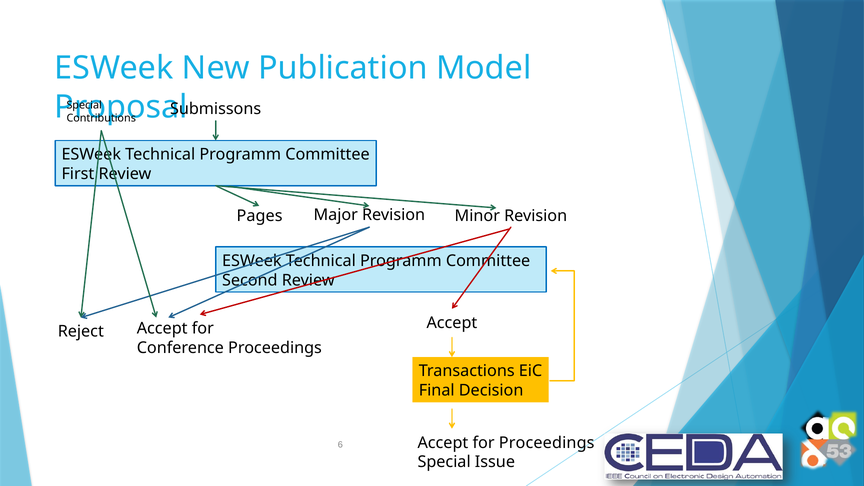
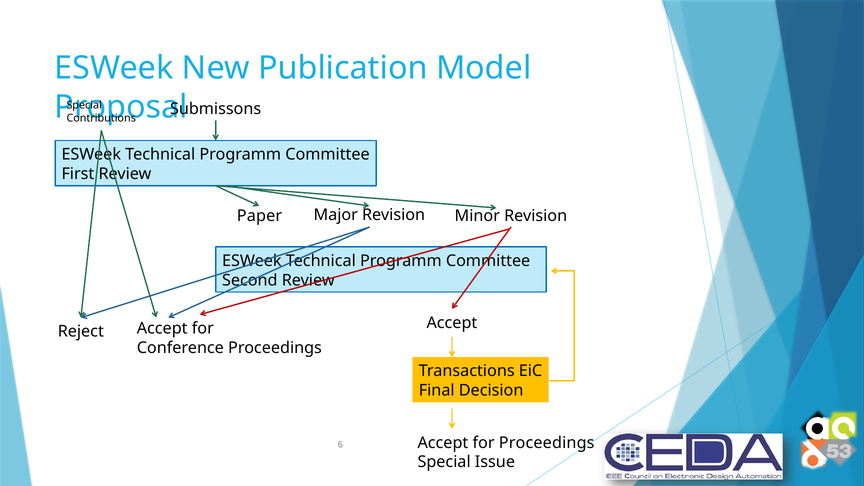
Pages: Pages -> Paper (260, 216)
